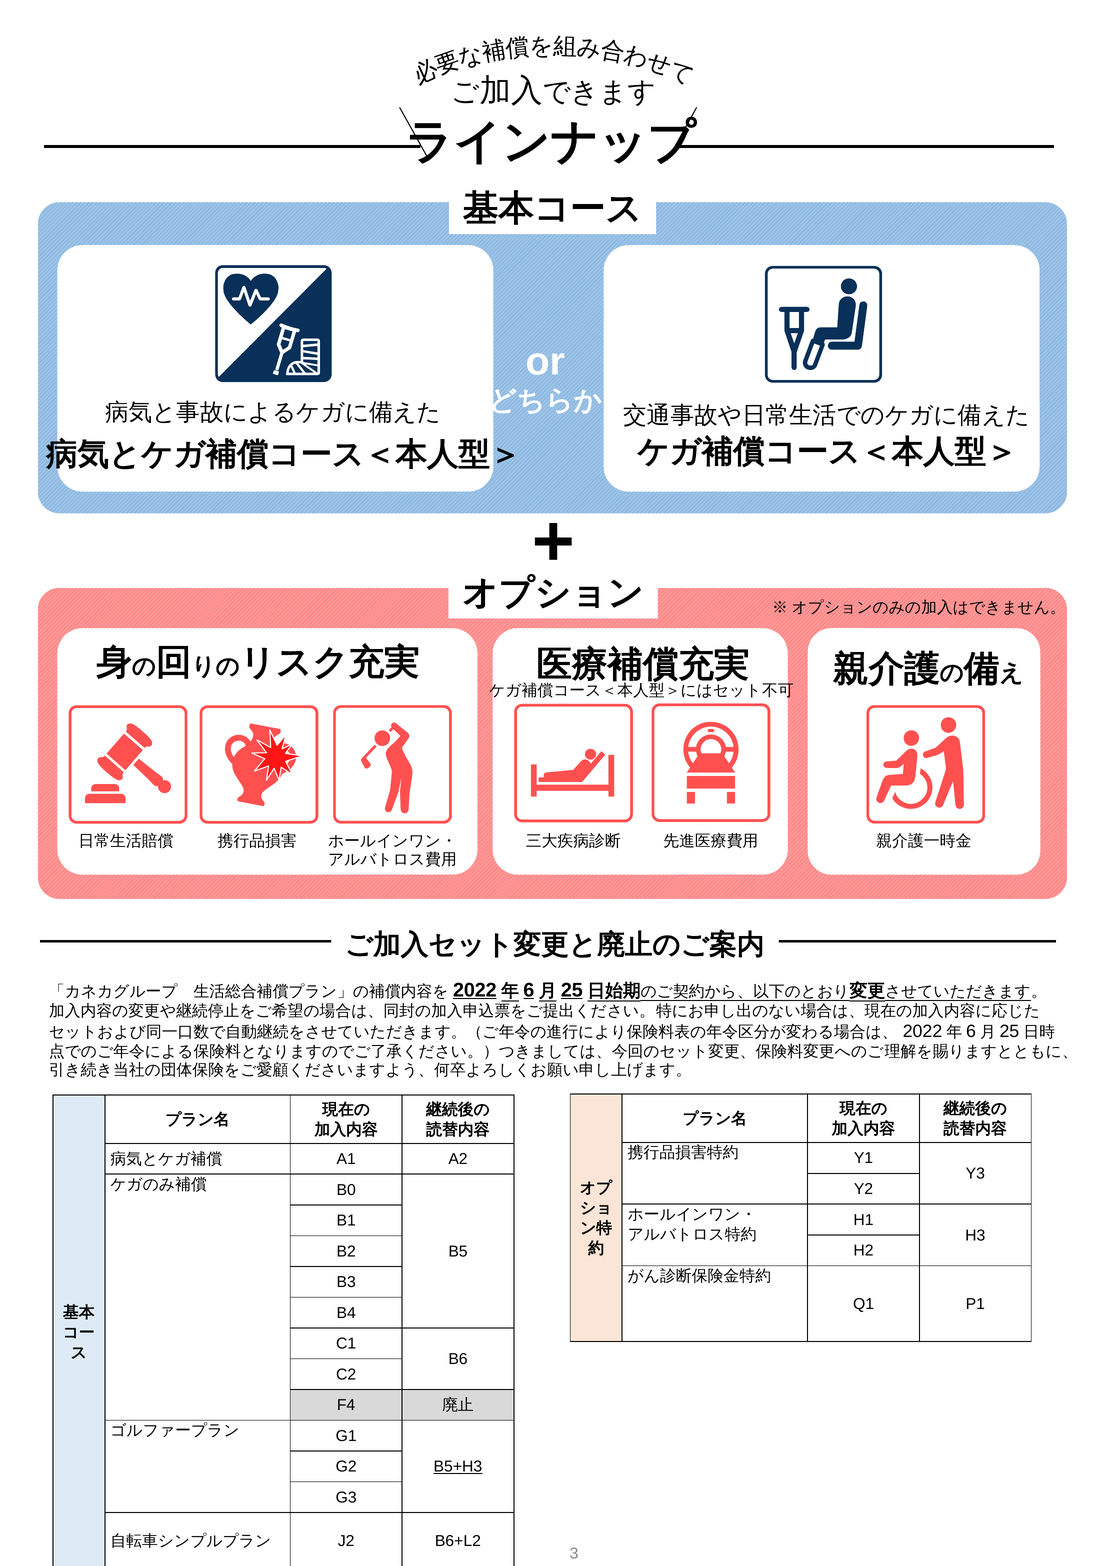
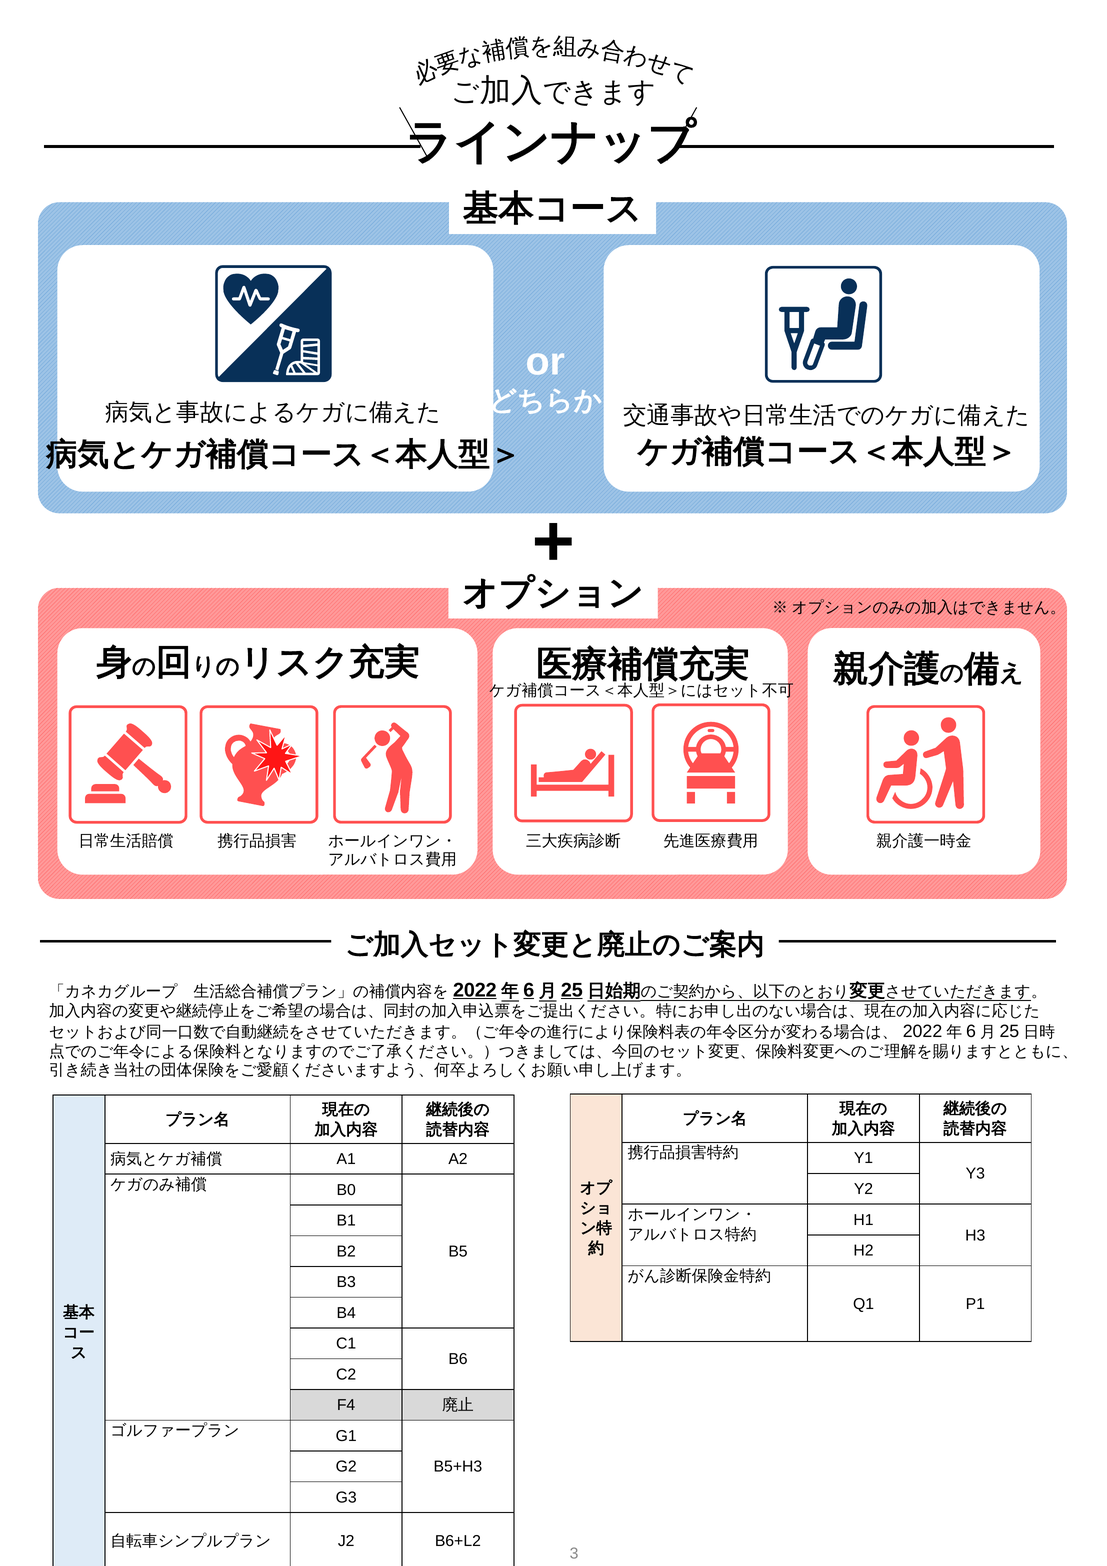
B5+H3 underline: present -> none (458, 1466)
